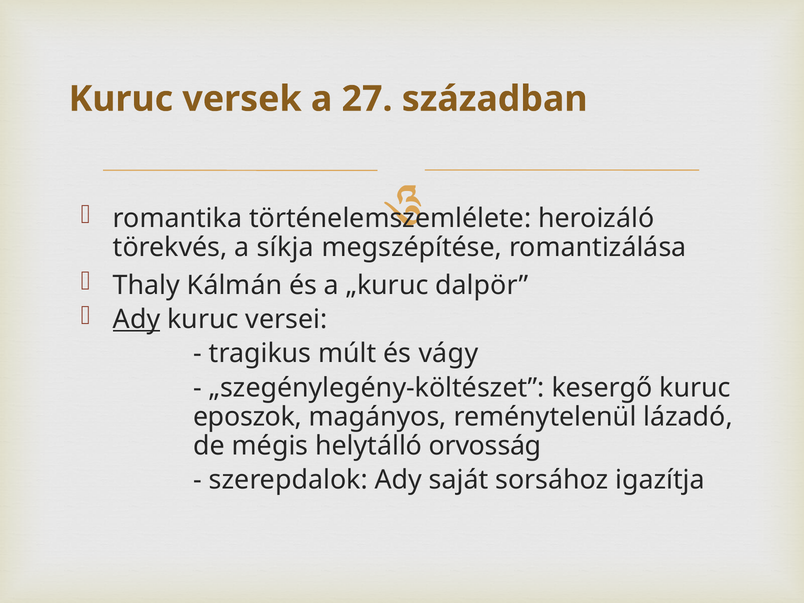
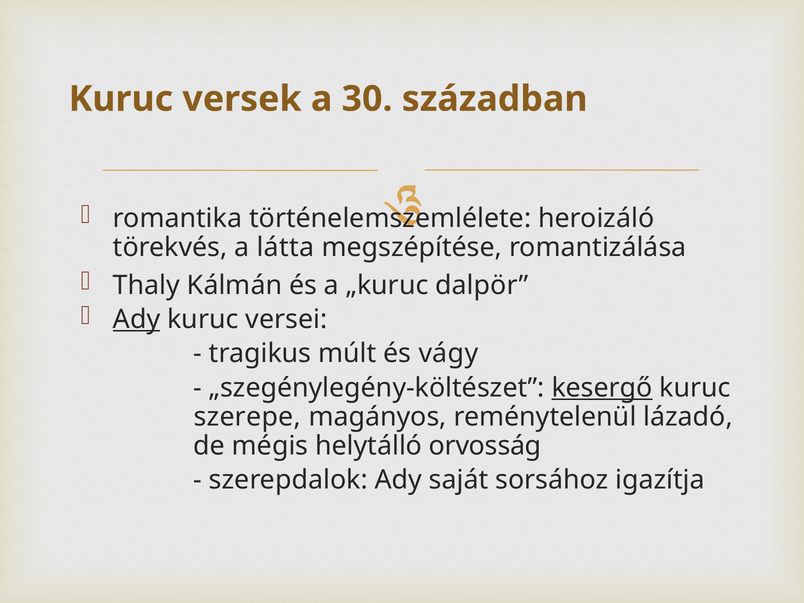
27: 27 -> 30 (367, 99)
síkja: síkja -> látta (285, 247)
kesergő underline: none -> present (602, 388)
eposzok: eposzok -> szerepe (247, 417)
